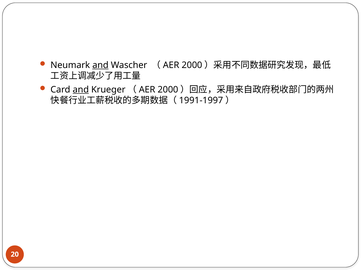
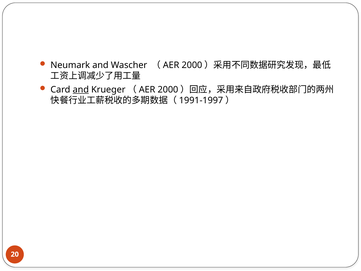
and underline: present -> none (100, 65)
